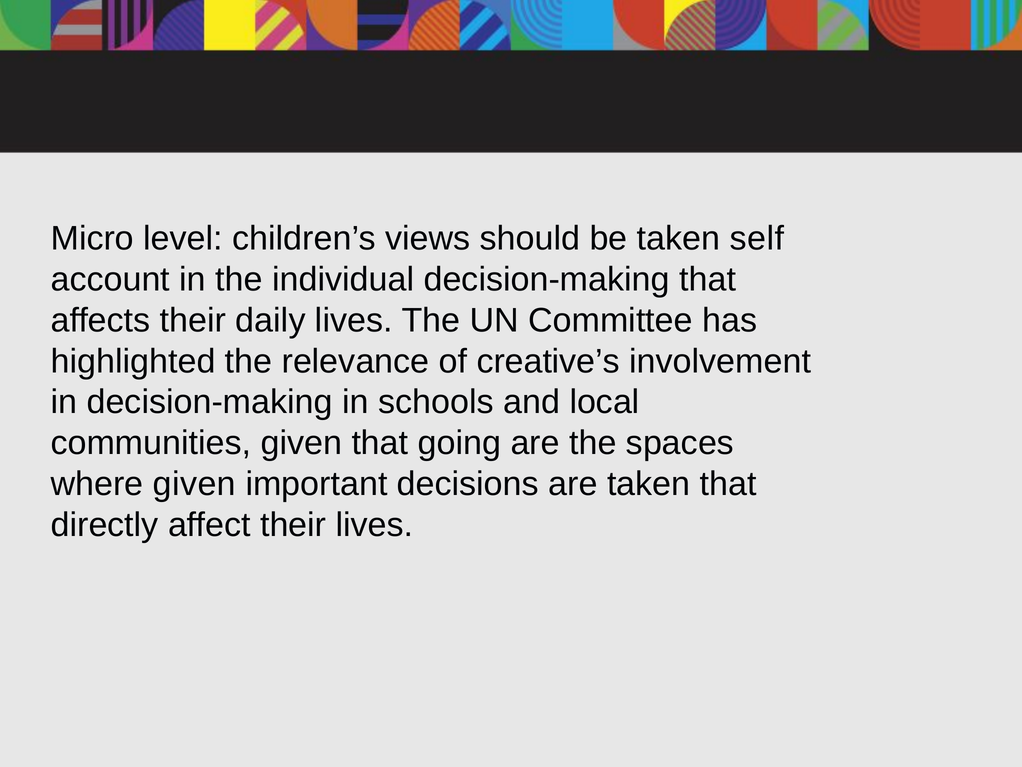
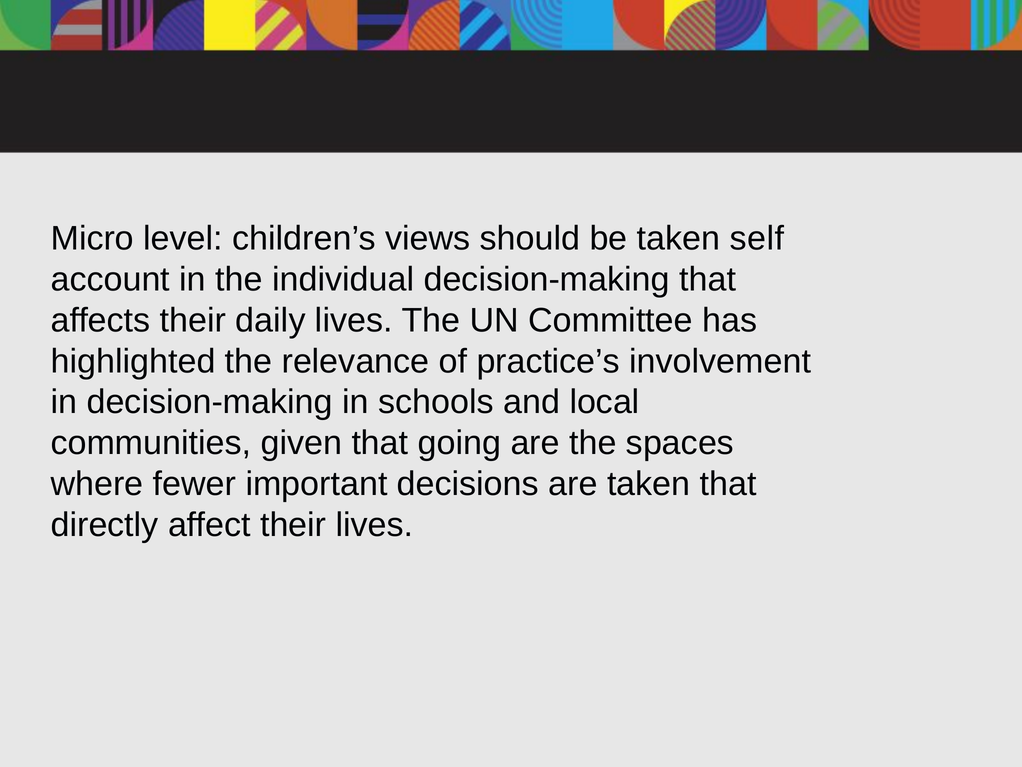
creative’s: creative’s -> practice’s (548, 361)
where given: given -> fewer (195, 484)
